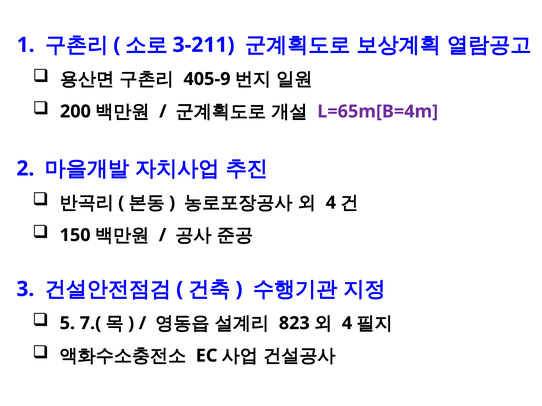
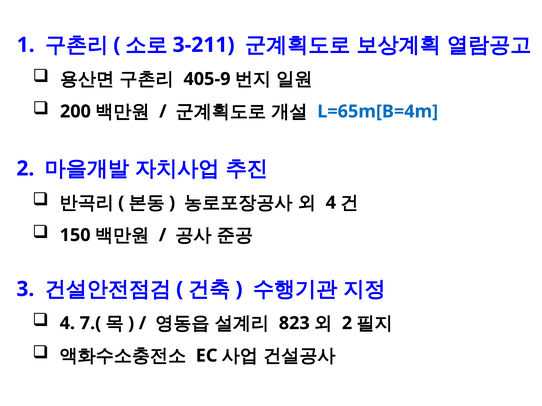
L=65m[B=4m colour: purple -> blue (378, 112)
5: 5 -> 4 (67, 324)
4: 4 -> 2 (347, 324)
